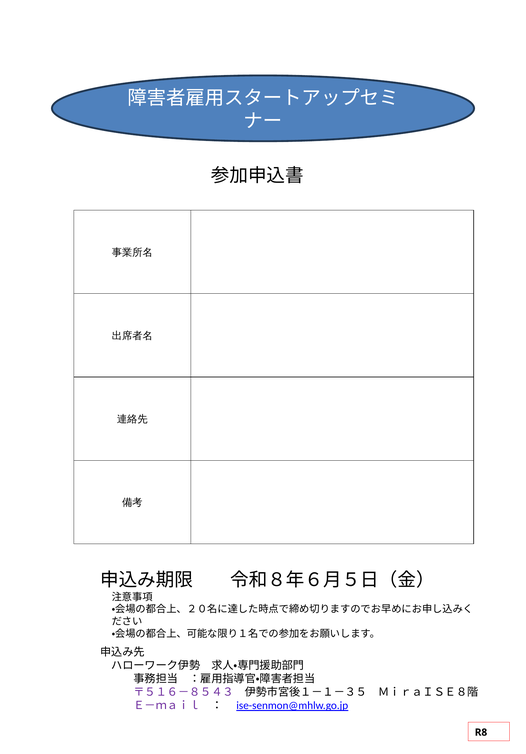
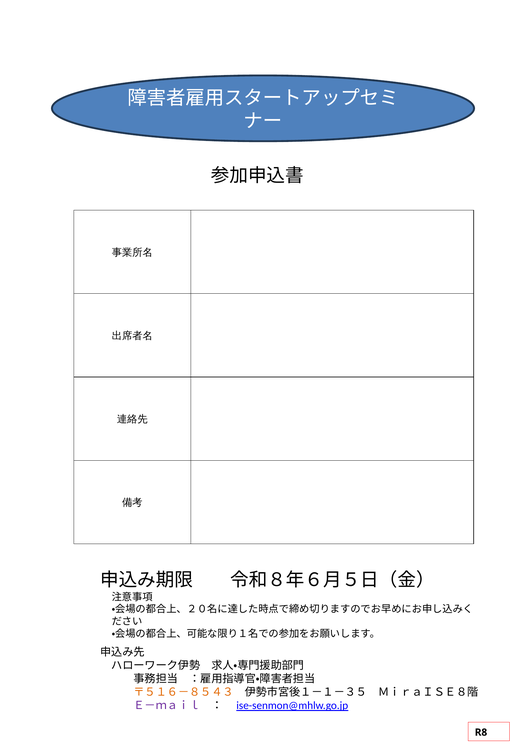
〒５１６－８５４３ colour: purple -> orange (184, 693)
